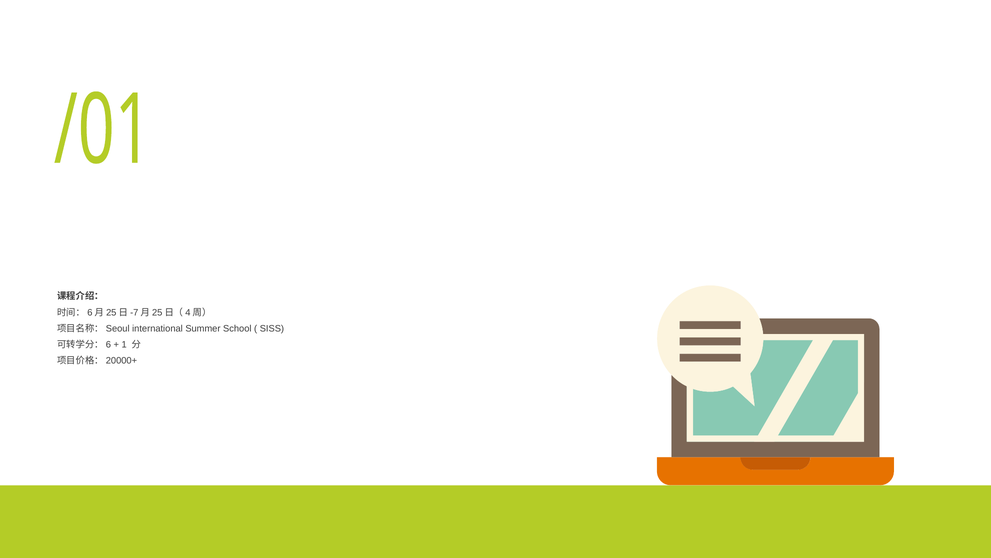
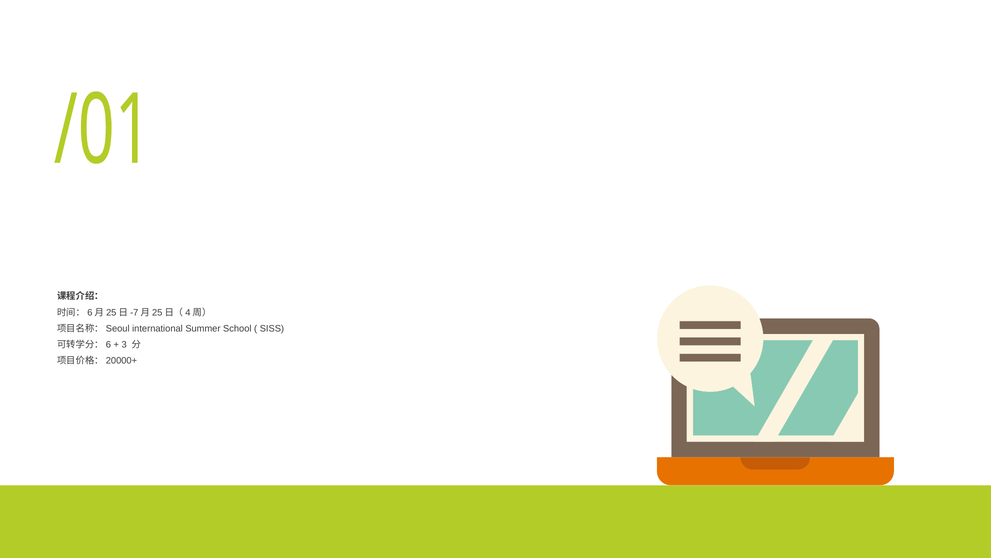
1: 1 -> 3 (124, 344)
